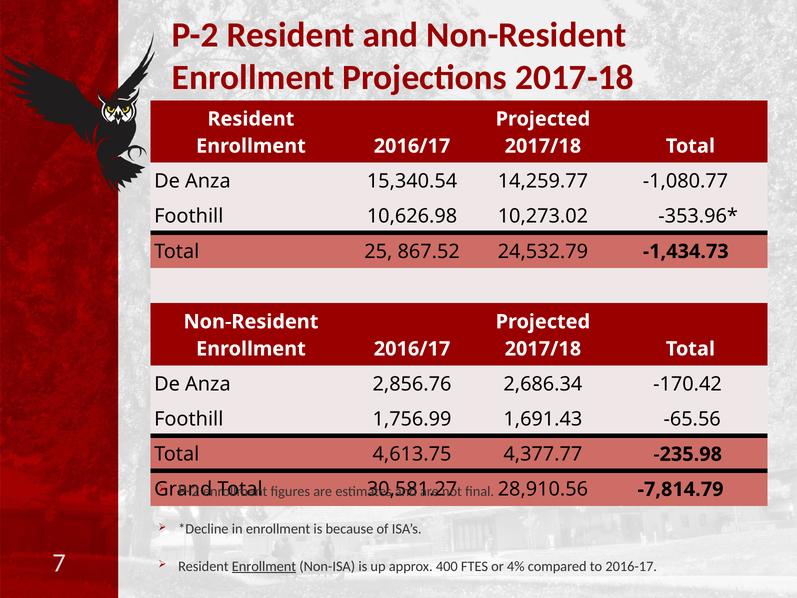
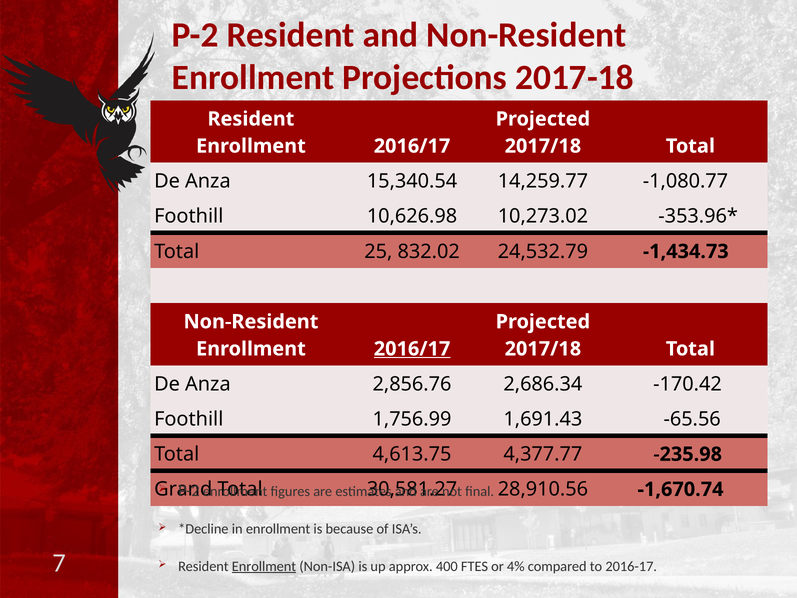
867.52: 867.52 -> 832.02 (429, 251)
2016/17 underline: none -> present (412, 349)
-7,814.79: -7,814.79 -> -1,670.74 (681, 489)
